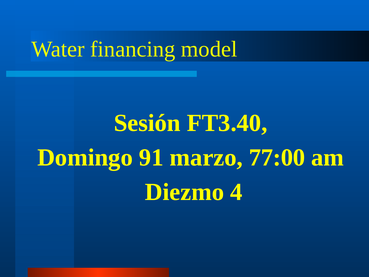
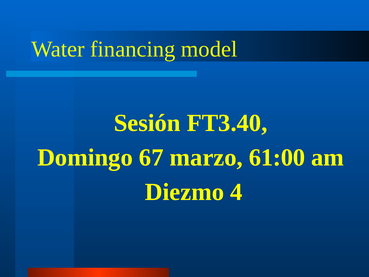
91: 91 -> 67 (151, 157)
77:00: 77:00 -> 61:00 (277, 157)
